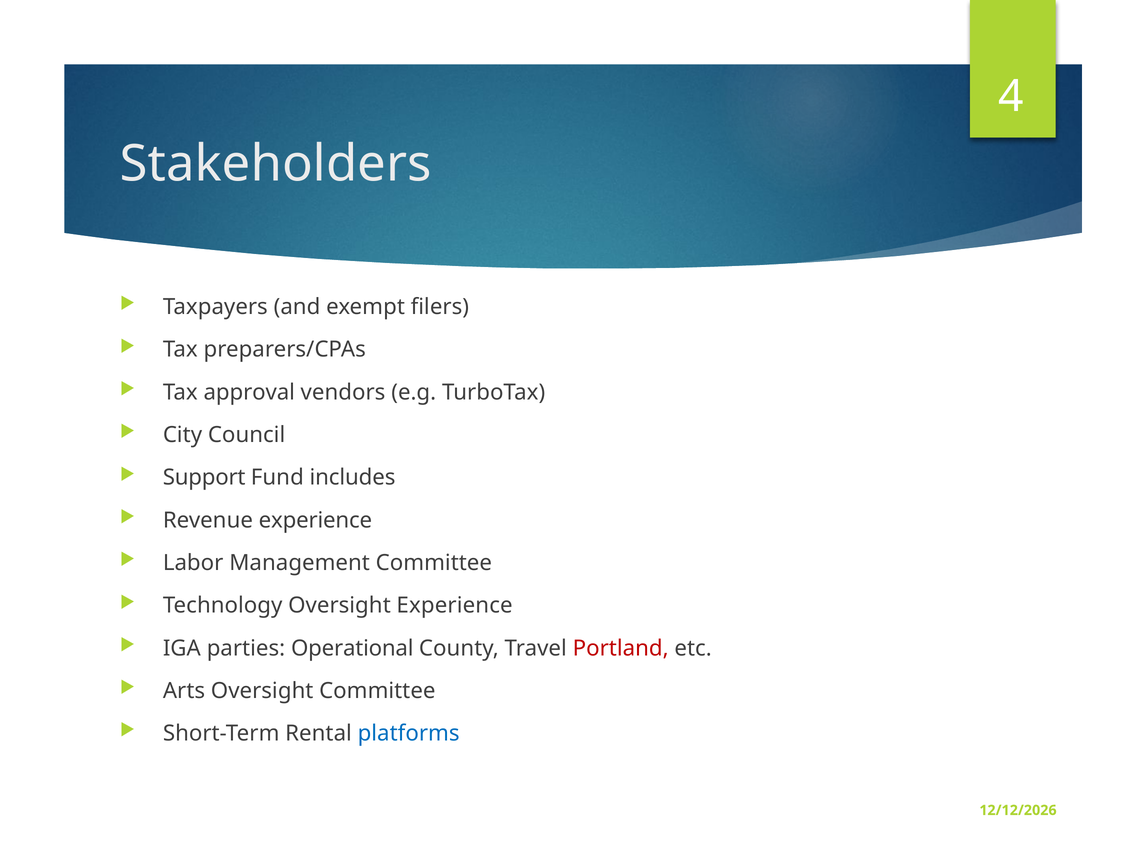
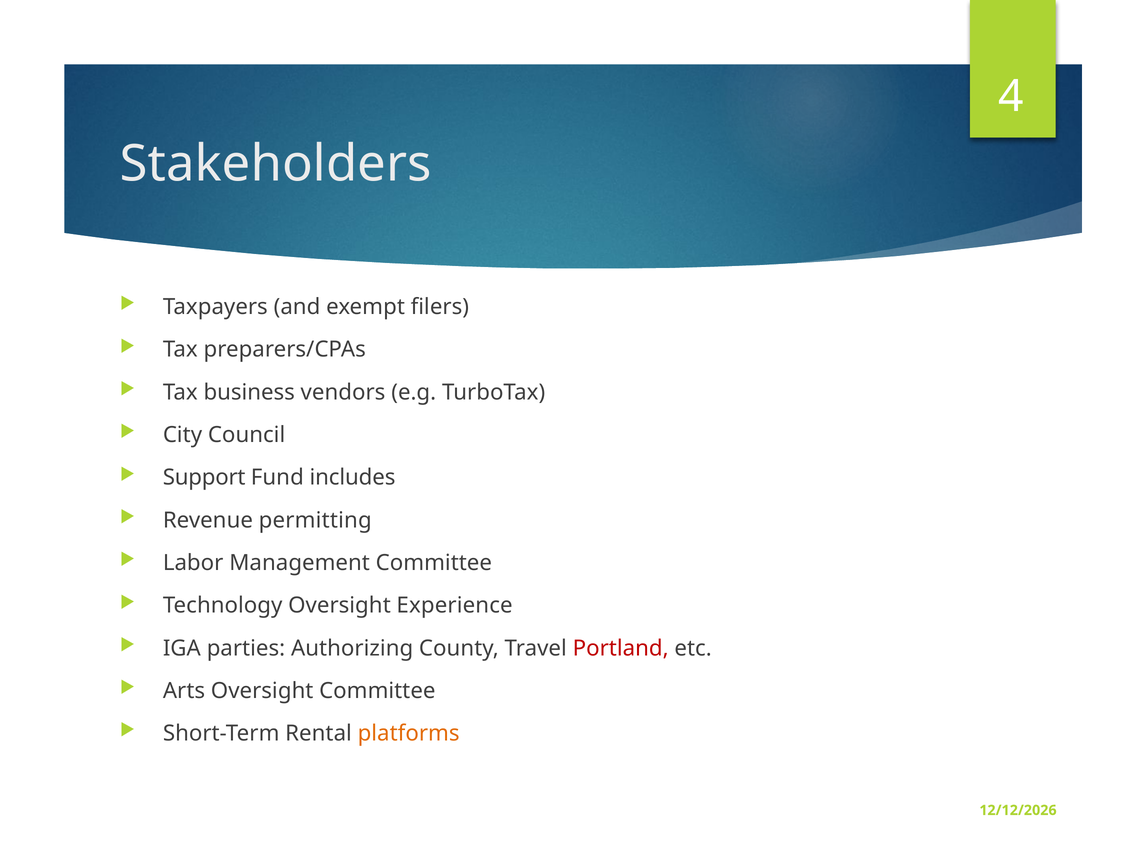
approval: approval -> business (249, 392)
Revenue experience: experience -> permitting (315, 520)
Operational: Operational -> Authorizing (352, 648)
platforms colour: blue -> orange (409, 733)
